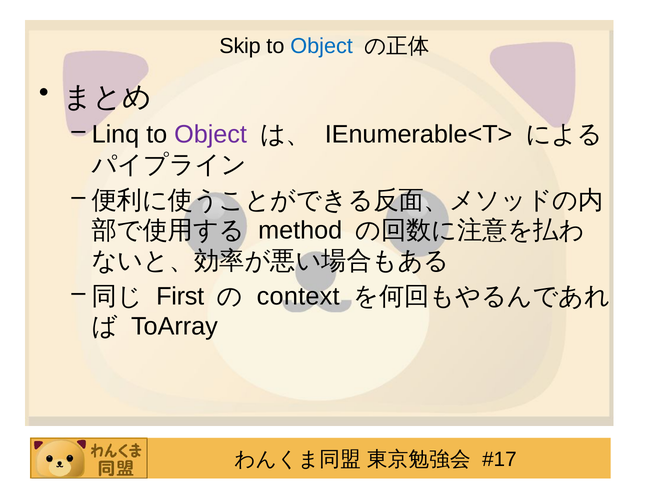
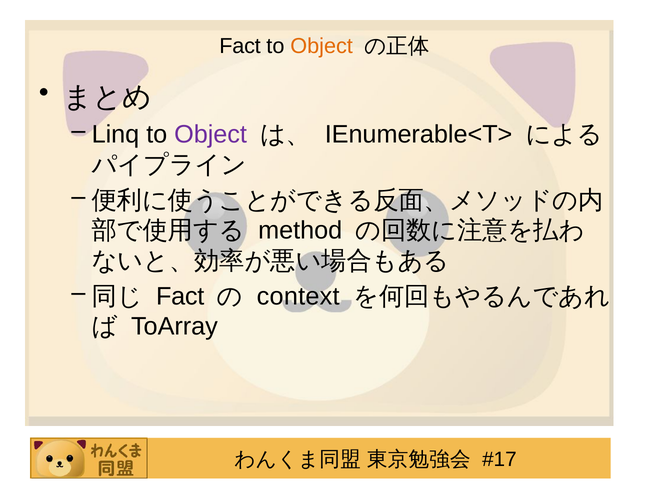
Skip: Skip -> Fact (240, 46)
Object colour: blue -> orange (322, 46)
First: First -> Fact (180, 296)
